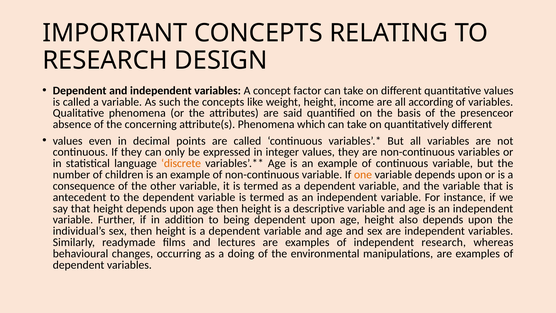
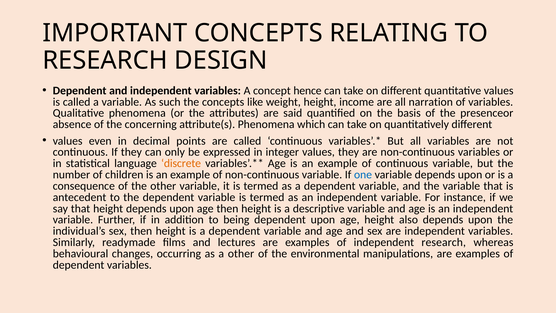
factor: factor -> hence (308, 91)
according: according -> narration (431, 102)
one colour: orange -> blue (363, 175)
a doing: doing -> other (241, 253)
